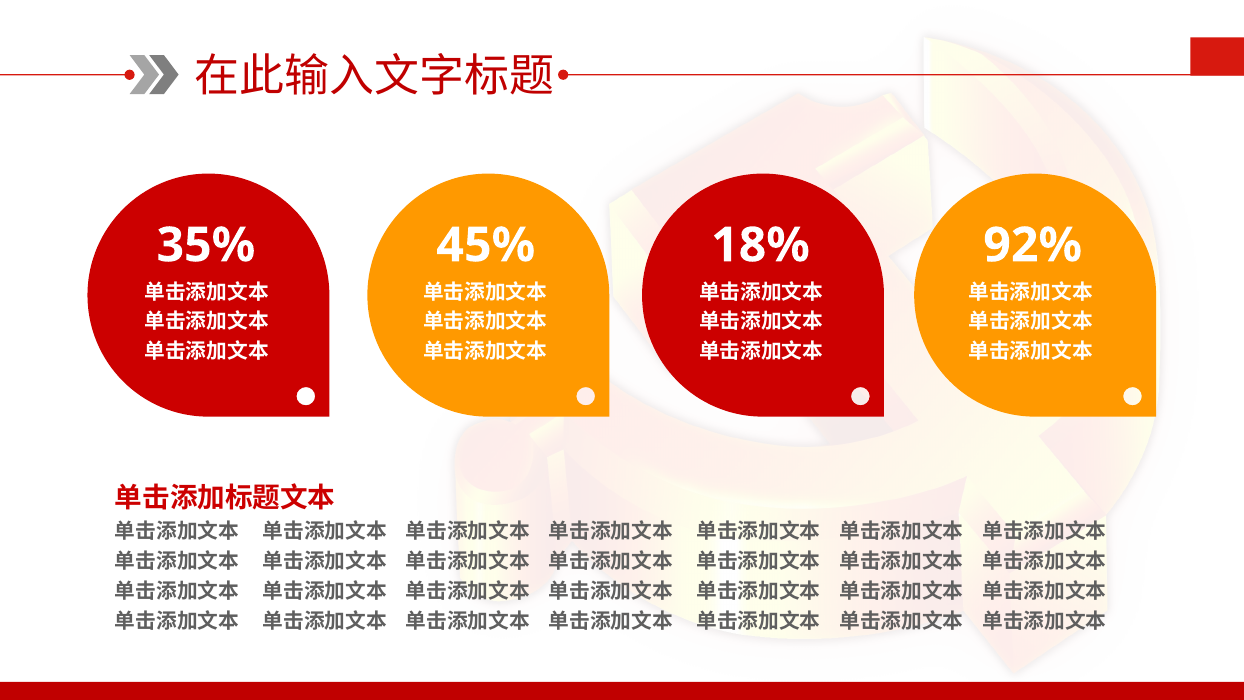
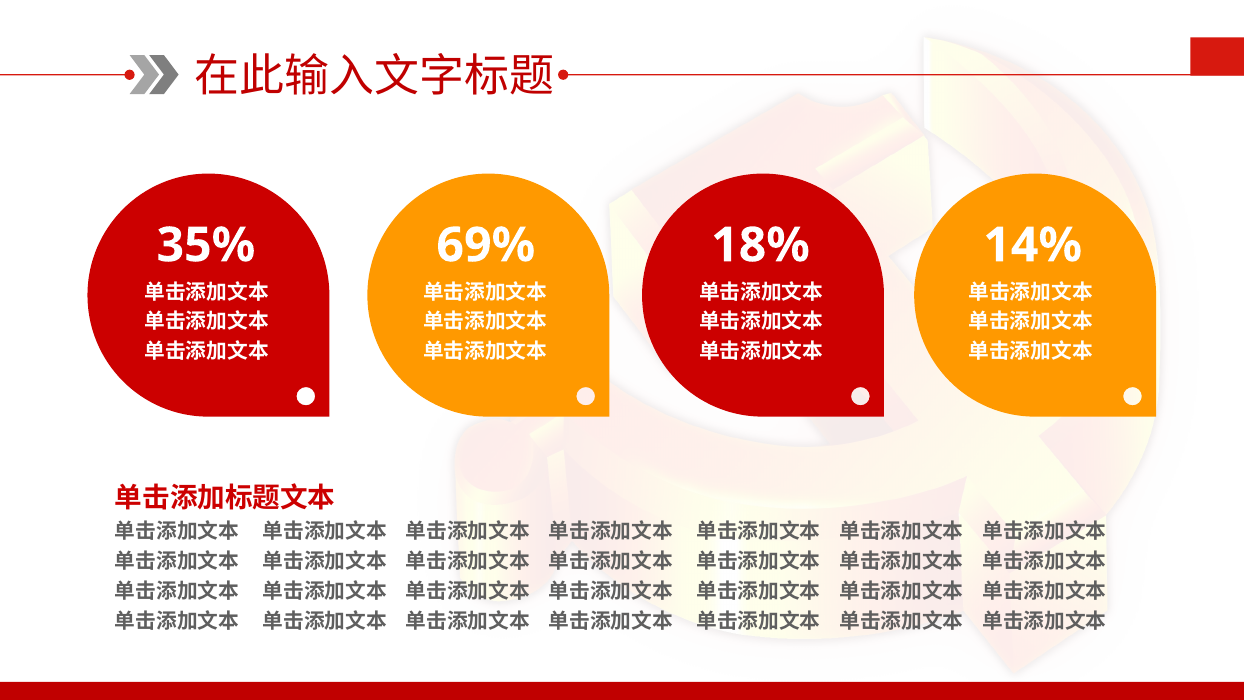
45%: 45% -> 69% (486, 245)
92%: 92% -> 14% (1033, 245)
